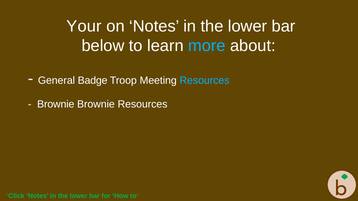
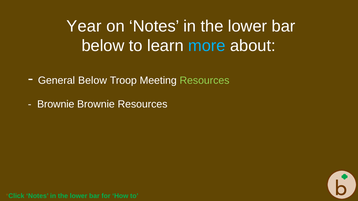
Your: Your -> Year (84, 26)
General Badge: Badge -> Below (92, 80)
Resources colour: light blue -> light green (205, 80)
